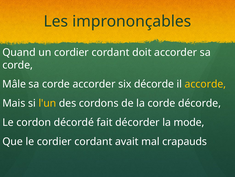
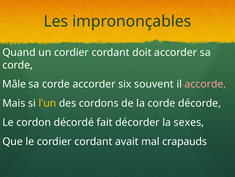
six décorde: décorde -> souvent (154, 84)
accorde colour: yellow -> pink (205, 84)
mode: mode -> sexes (189, 122)
